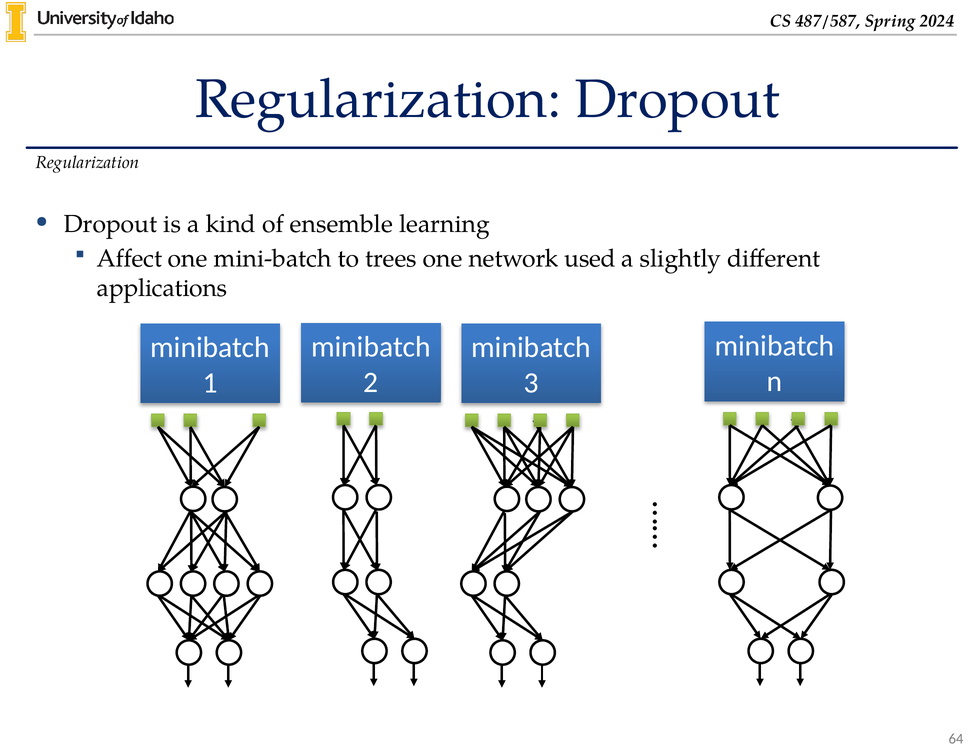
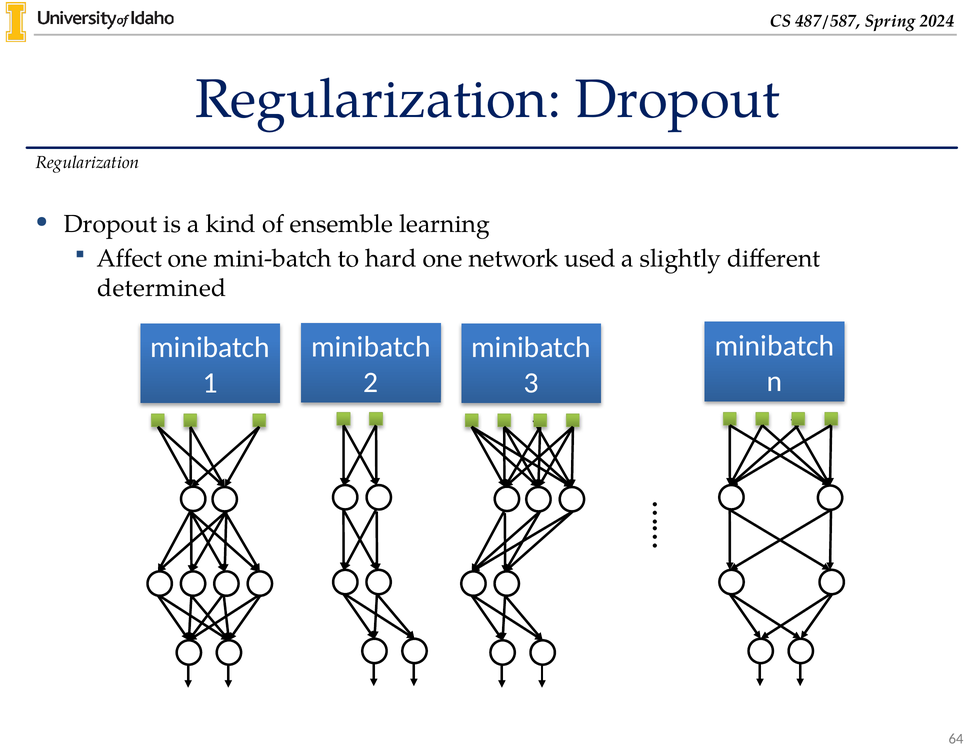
trees: trees -> hard (391, 258)
applications: applications -> determined (162, 288)
